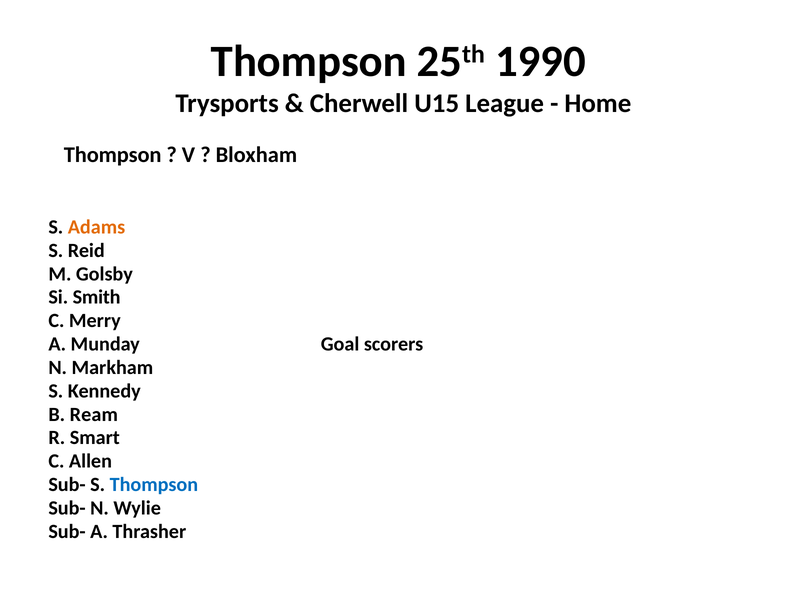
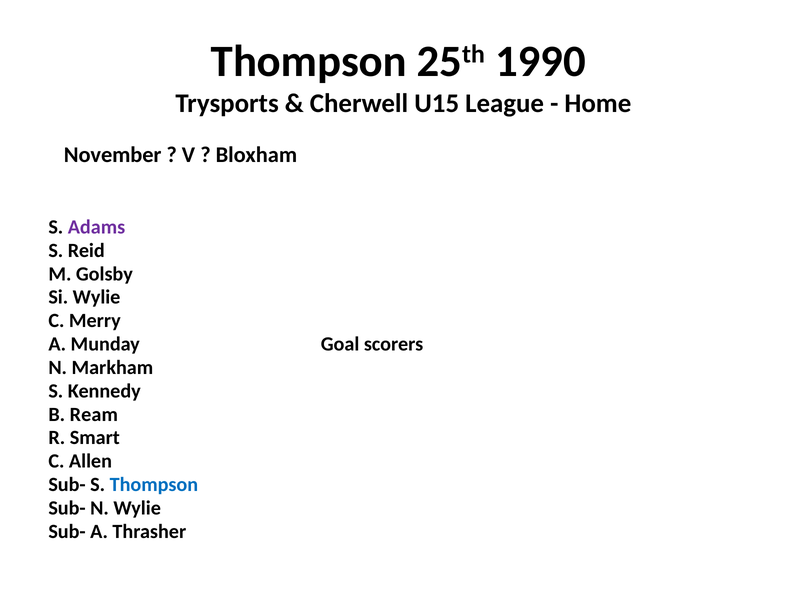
Thompson: Thompson -> November (113, 155)
Adams colour: orange -> purple (96, 227)
Si Smith: Smith -> Wylie (97, 297)
